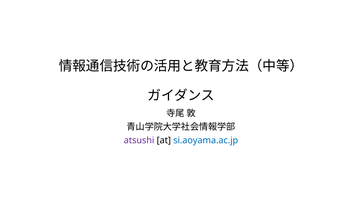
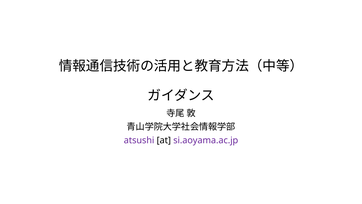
si.aoyama.ac.jp colour: blue -> purple (206, 140)
